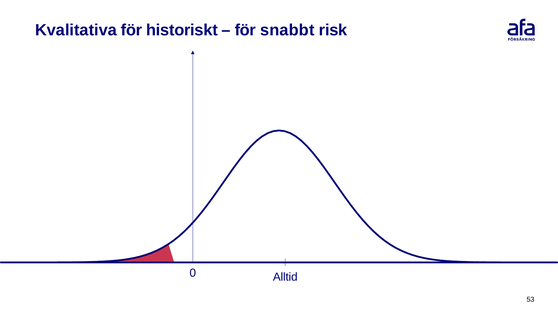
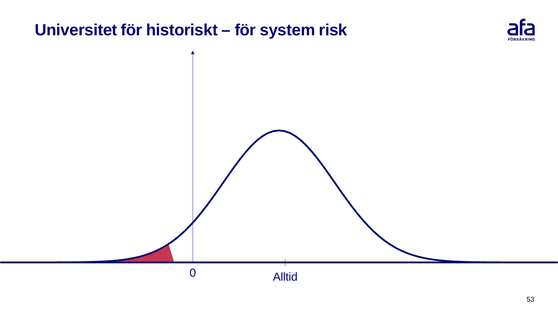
Kvalitativa: Kvalitativa -> Universitet (76, 30)
snabbt: snabbt -> system (288, 30)
